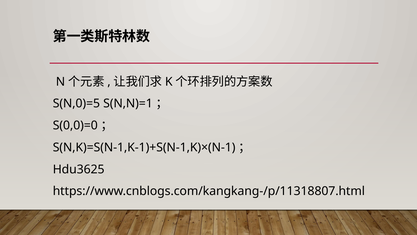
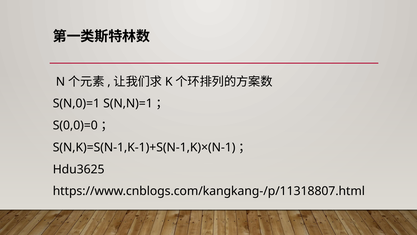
S(N,0)=5: S(N,0)=5 -> S(N,0)=1 (76, 103)
